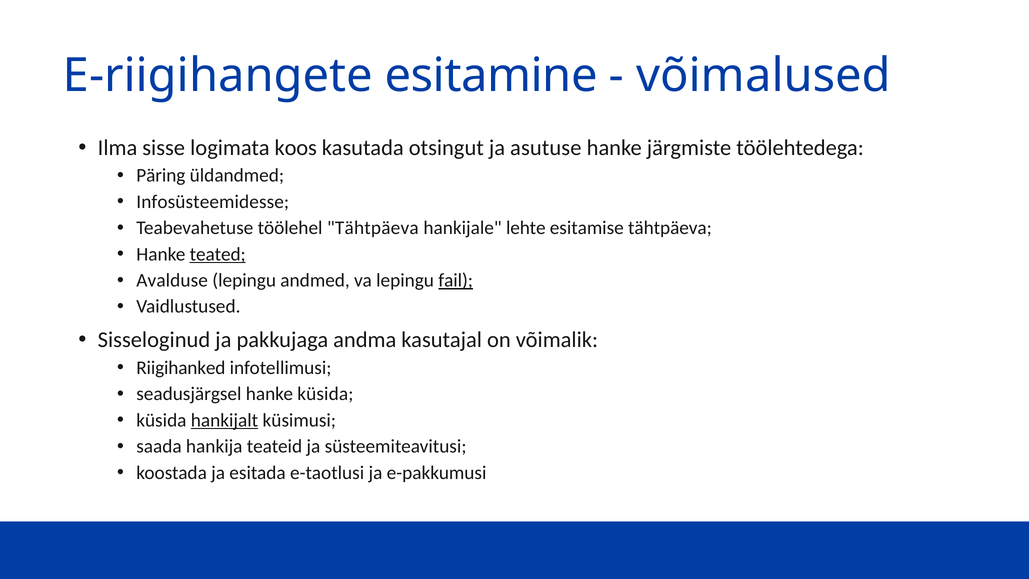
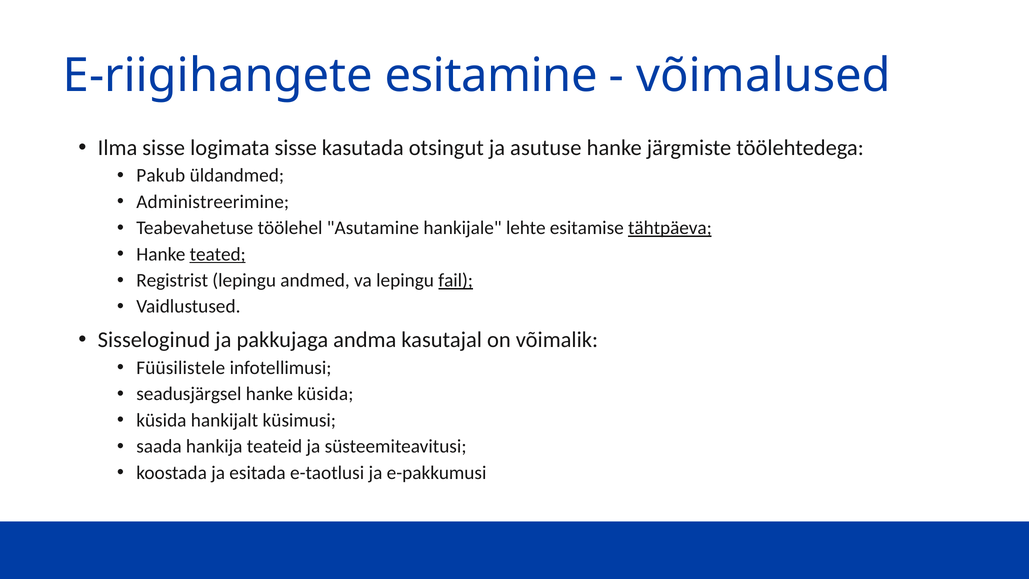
logimata koos: koos -> sisse (296, 148)
Päring: Päring -> Pakub (161, 176)
Infosüsteemidesse: Infosüsteemidesse -> Administreerimine (213, 202)
töölehel Tähtpäeva: Tähtpäeva -> Asutamine (373, 228)
tähtpäeva underline: none -> present (670, 228)
Avalduse: Avalduse -> Registrist (172, 280)
Riigihanked: Riigihanked -> Füüsilistele (181, 368)
hankijalt underline: present -> none (224, 420)
